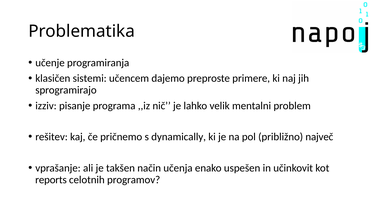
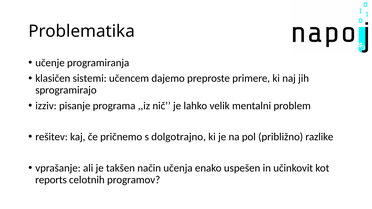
dynamically: dynamically -> dolgotrajno (179, 137)
največ: največ -> razlike (319, 137)
